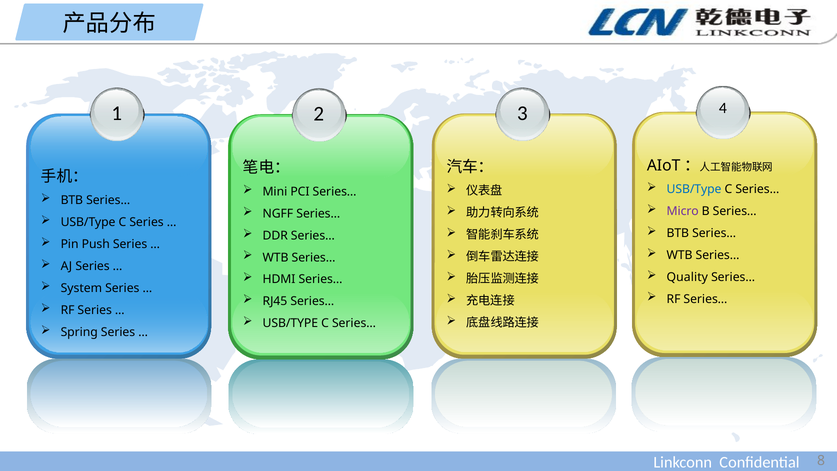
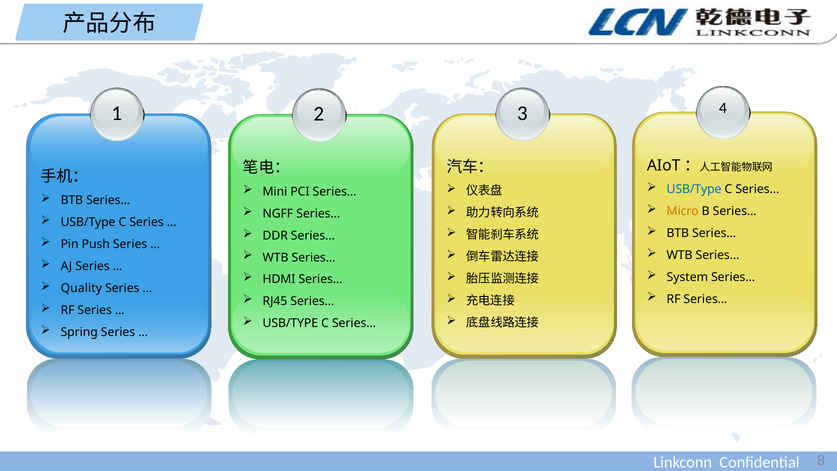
Micro colour: purple -> orange (683, 211)
Quality: Quality -> System (687, 277)
System: System -> Quality (81, 288)
